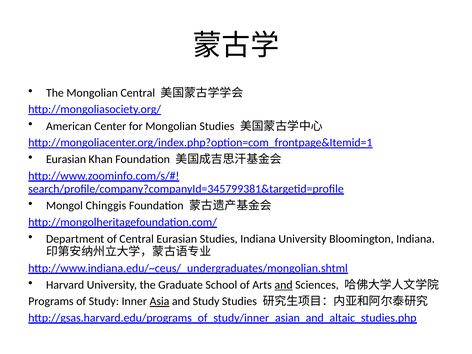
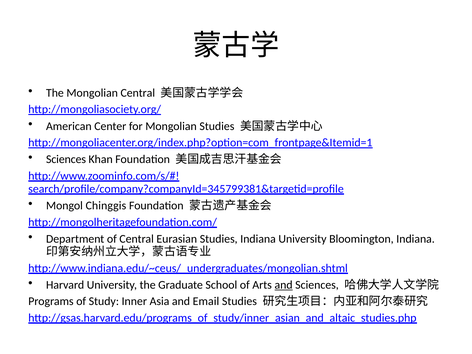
Eurasian: Eurasian -> Sciences (66, 159)
Asia underline: present -> none (159, 301)
and Study: Study -> Email (206, 301)
